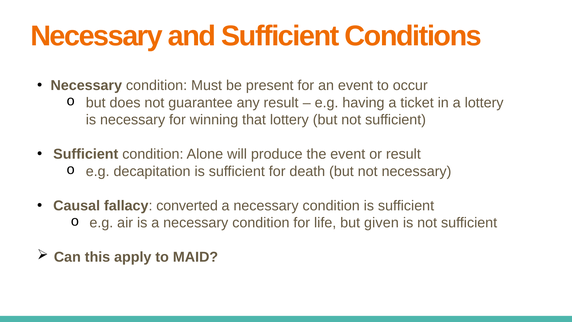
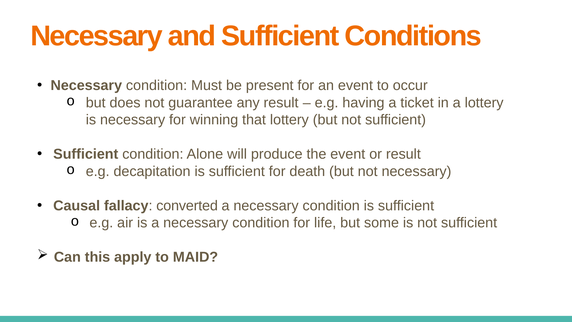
given: given -> some (382, 223)
